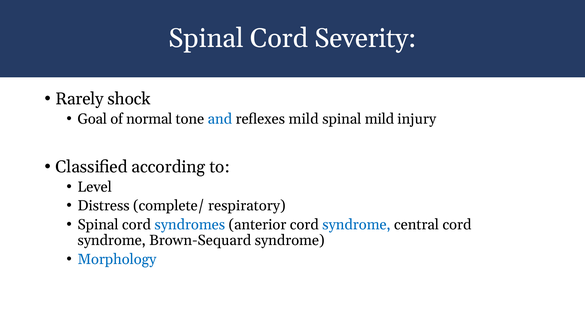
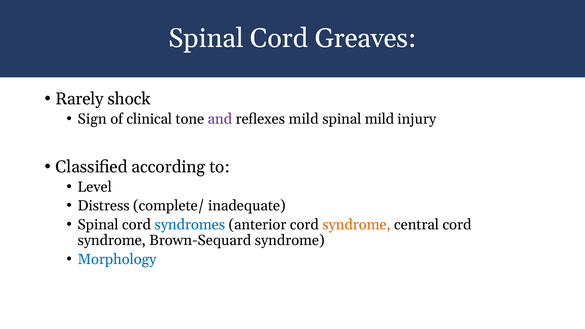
Severity: Severity -> Greaves (365, 38)
Goal: Goal -> Sign (92, 119)
normal: normal -> clinical (149, 119)
and colour: blue -> purple (220, 119)
respiratory: respiratory -> inadequate (247, 206)
syndrome colour: blue -> orange (356, 225)
